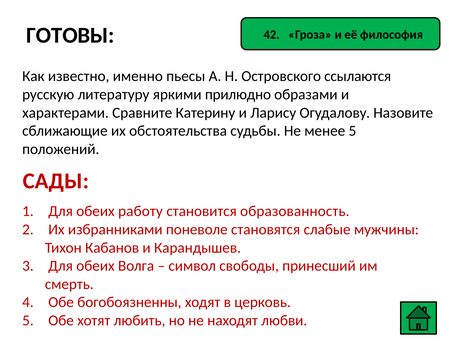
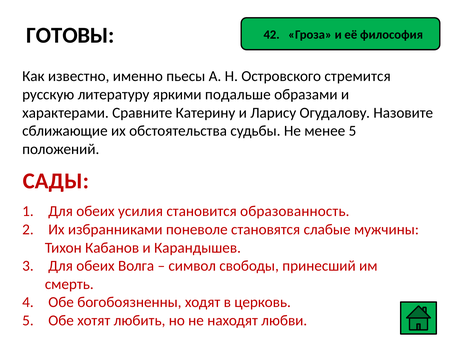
ссылаются: ссылаются -> стремится (358, 76)
прилюдно: прилюдно -> подальше (238, 94)
работу: работу -> усилия (140, 211)
